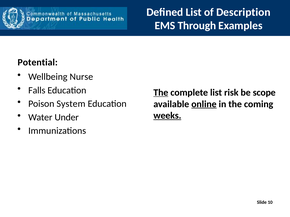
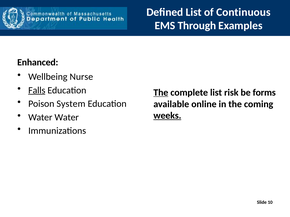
Description: Description -> Continuous (243, 12)
Potential: Potential -> Enhanced (38, 62)
Falls underline: none -> present (37, 90)
scope: scope -> forms (264, 93)
online underline: present -> none (204, 104)
Water Under: Under -> Water (67, 117)
